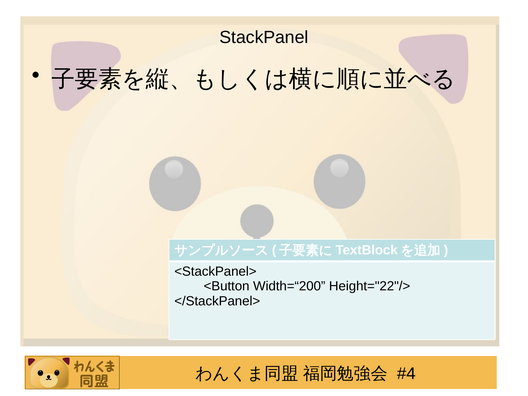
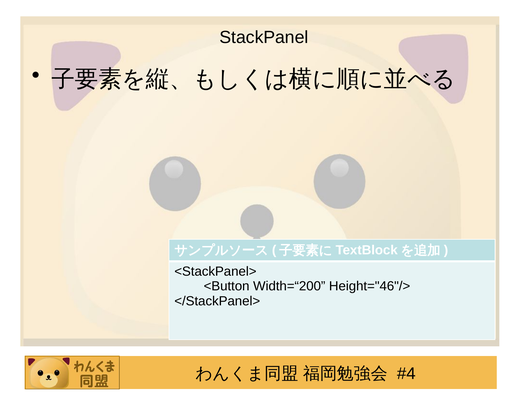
Height="22"/>: Height="22"/> -> Height="46"/> (370, 286)
